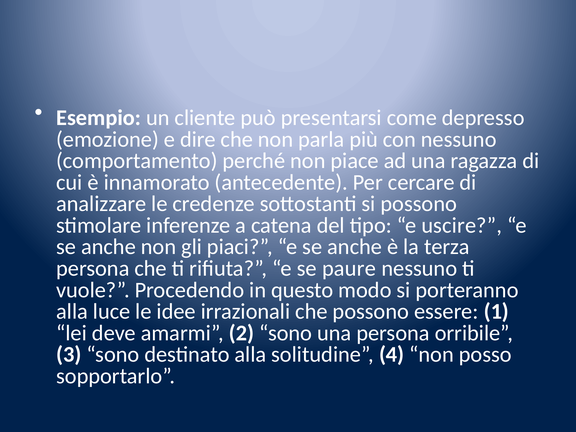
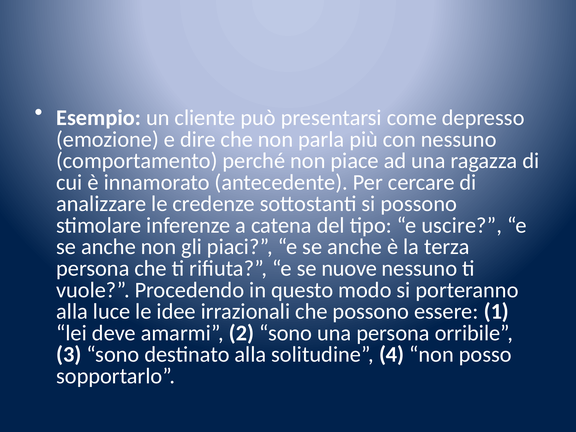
paure: paure -> nuove (349, 268)
